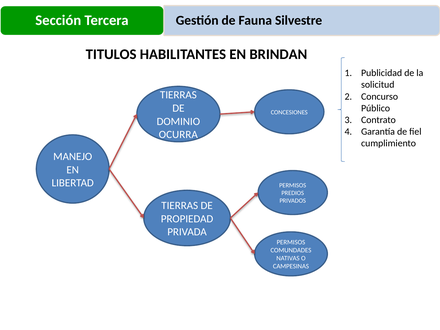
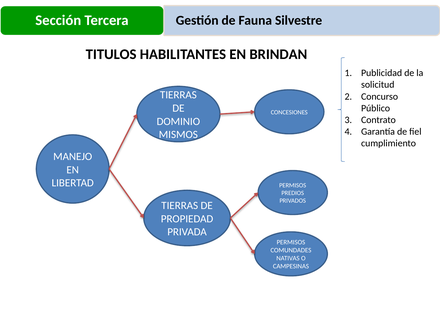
OCURRA: OCURRA -> MISMOS (178, 135)
